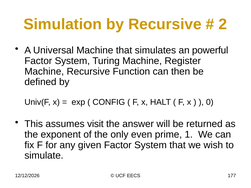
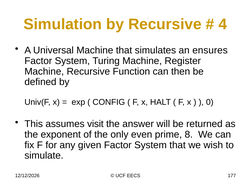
2: 2 -> 4 (223, 24)
powerful: powerful -> ensures (210, 50)
1: 1 -> 8 (189, 135)
